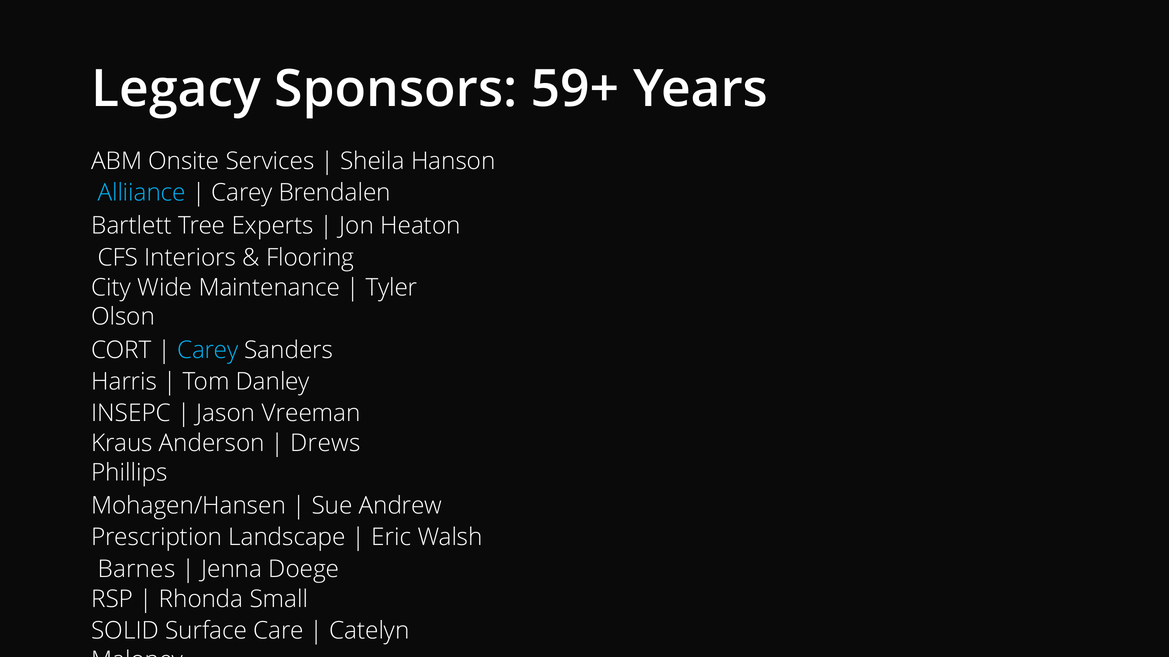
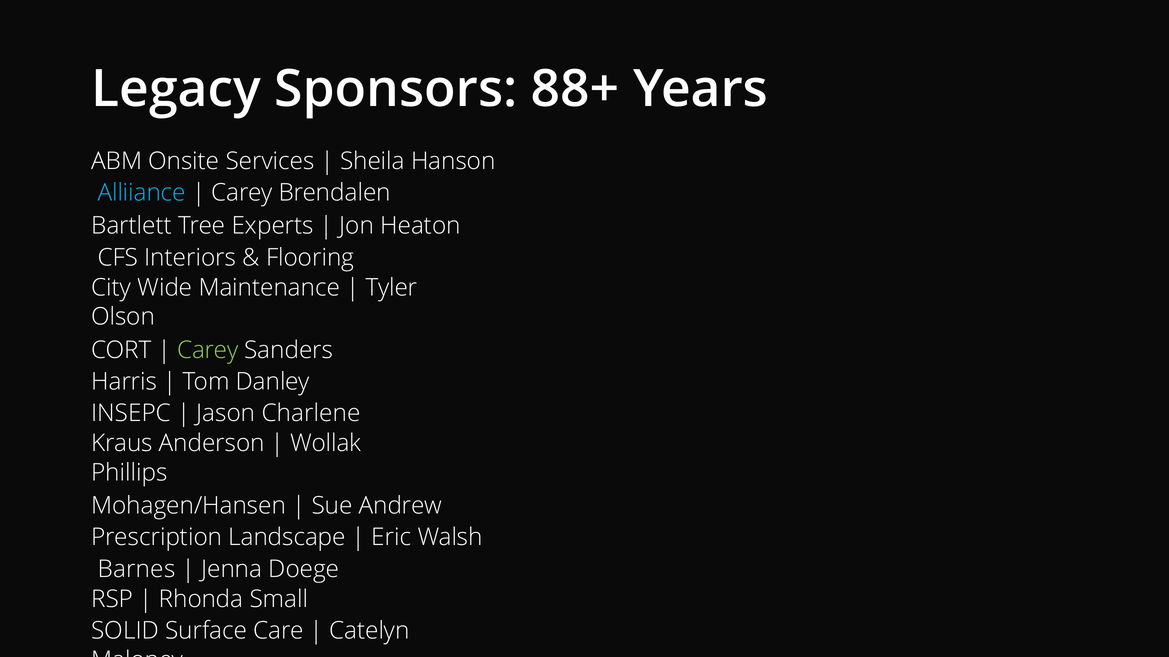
59+: 59+ -> 88+ (575, 89)
Carey colour: light blue -> light green (208, 350)
Vreeman: Vreeman -> Charlene (311, 414)
Drews: Drews -> Wollak (326, 444)
